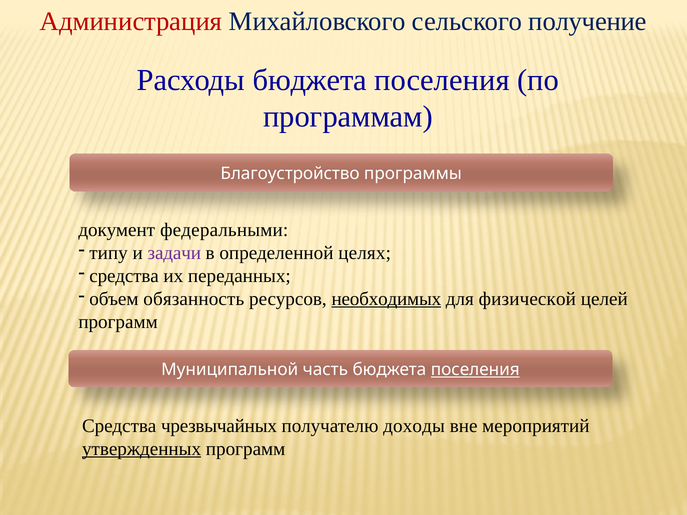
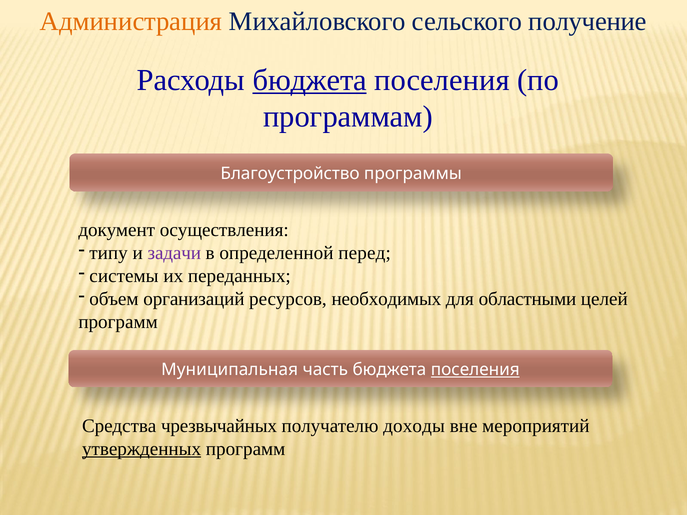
Администрация colour: red -> orange (131, 21)
бюджета underline: none -> present (310, 80)
федеральными: федеральными -> осуществления (224, 230)
целях: целях -> перед (365, 253)
средства: средства -> системы (124, 276)
обязанность: обязанность -> организаций (194, 299)
необходимых underline: present -> none (386, 299)
физической: физической -> областными (527, 299)
Муниципальной: Муниципальной -> Муниципальная (230, 370)
